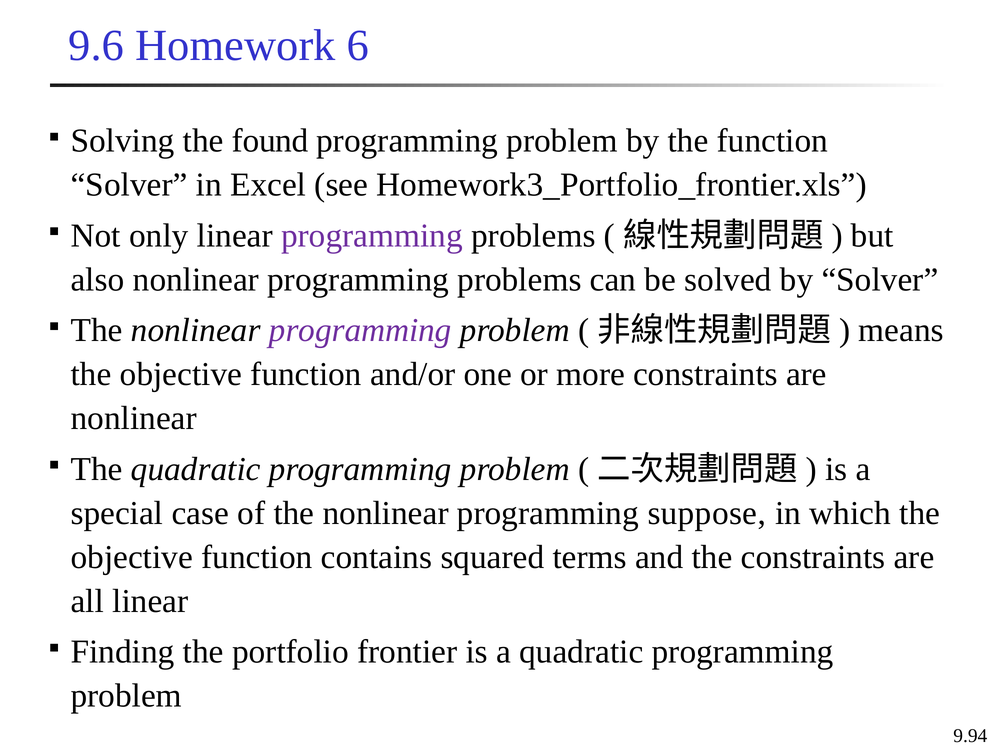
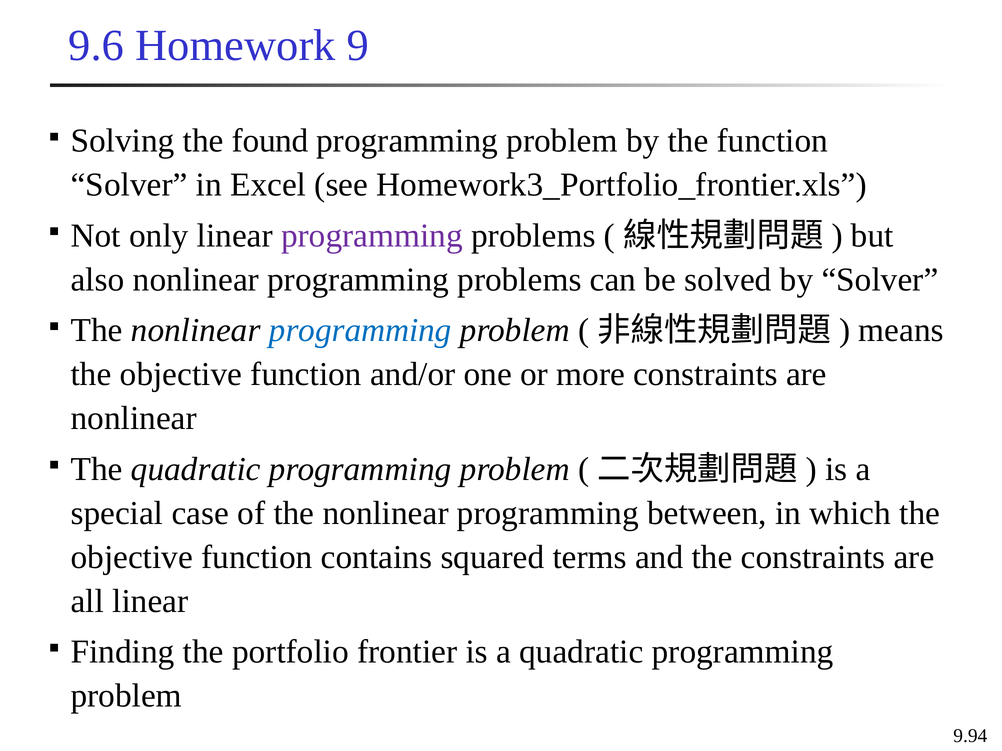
6: 6 -> 9 (358, 46)
programming colour: purple -> blue (360, 331)
suppose: suppose -> between (707, 513)
